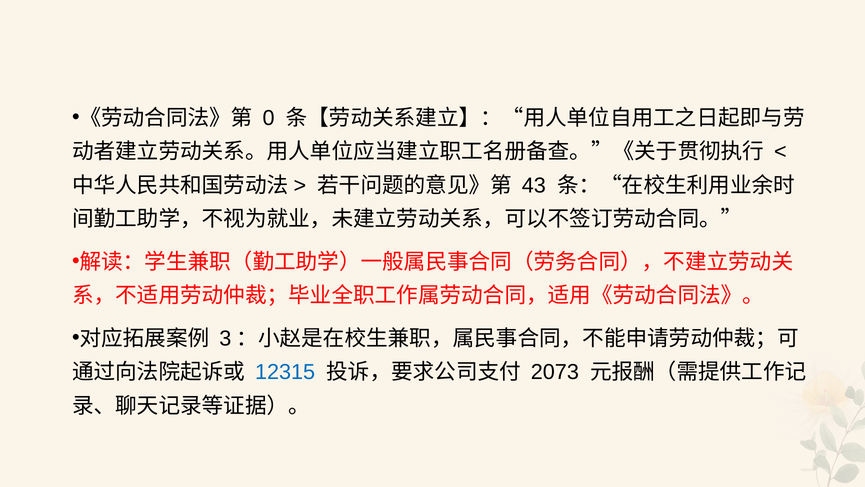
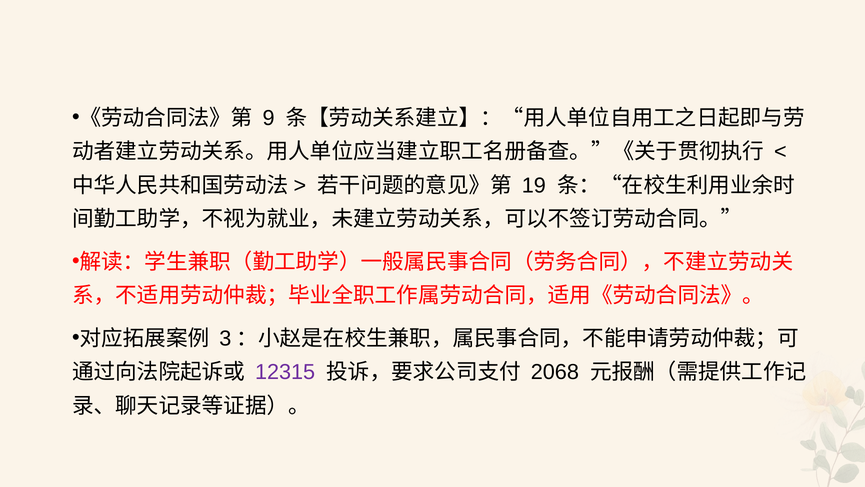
0: 0 -> 9 (269, 118)
43: 43 -> 19 (534, 185)
12315 colour: blue -> purple (285, 372)
2073: 2073 -> 2068 (555, 372)
